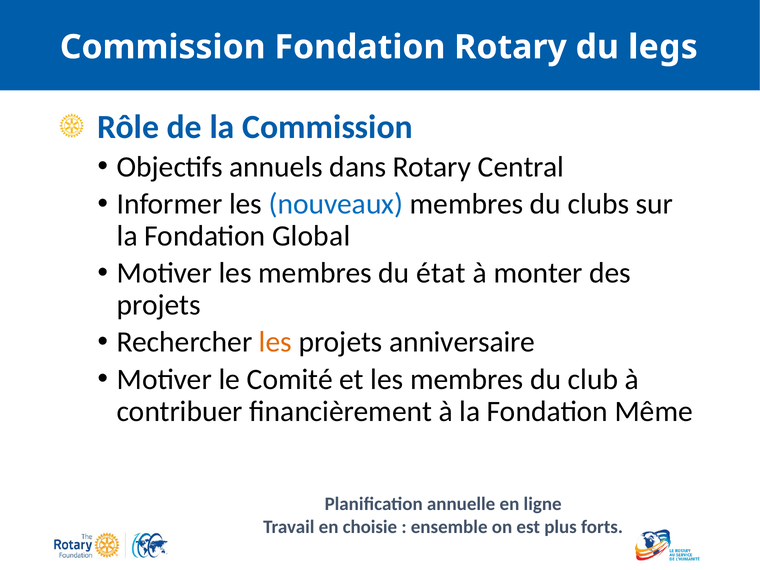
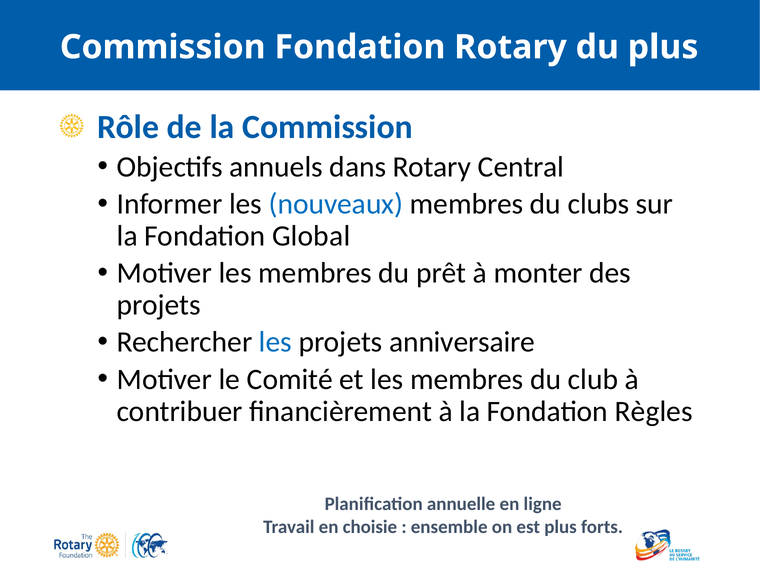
du legs: legs -> plus (663, 47)
état: état -> prêt (441, 273)
les colour: orange -> blue (276, 342)
Même: Même -> Règles (654, 411)
